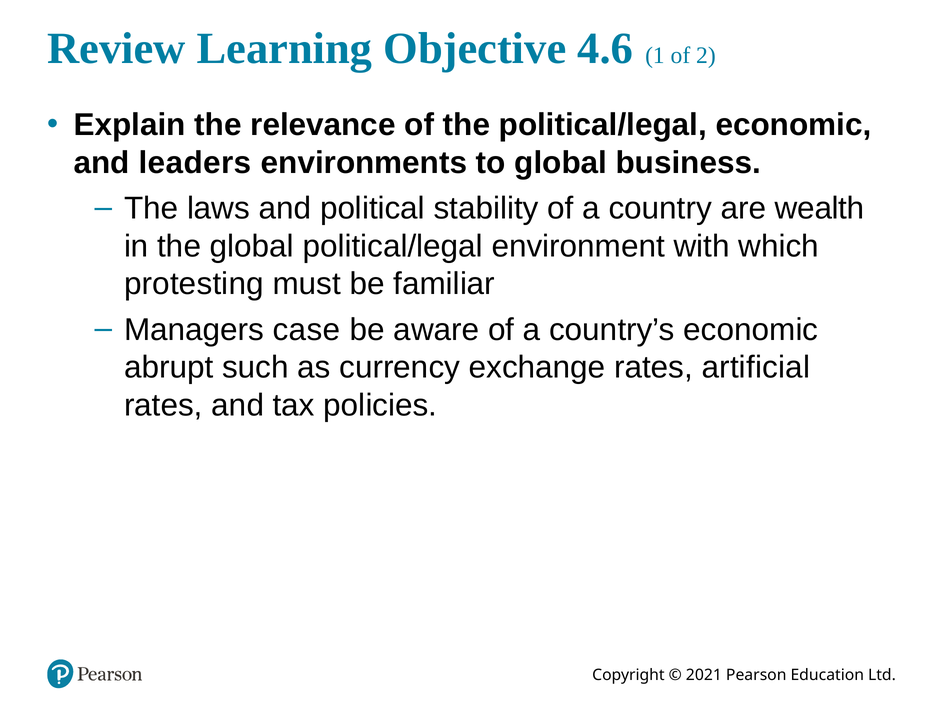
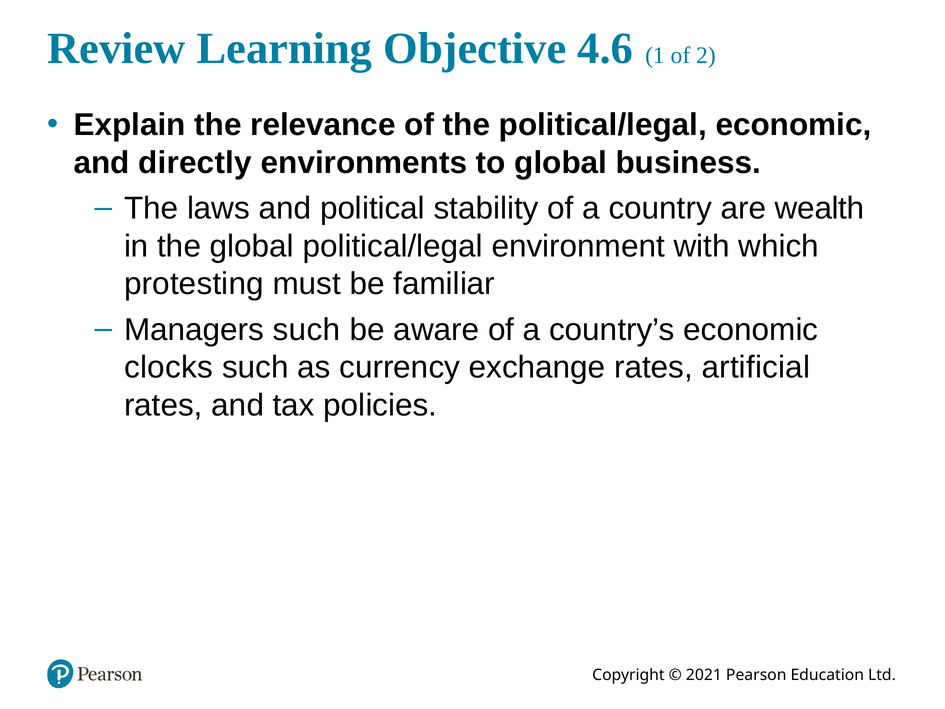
leaders: leaders -> directly (195, 163)
Managers case: case -> such (307, 330)
abrupt: abrupt -> clocks (168, 367)
